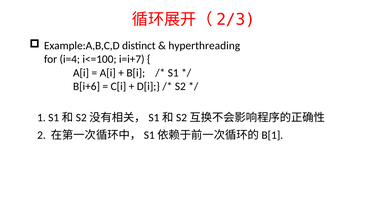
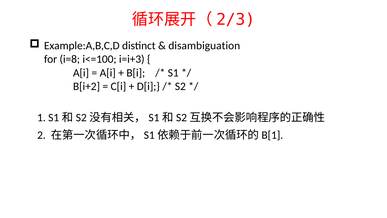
hyperthreading: hyperthreading -> disambiguation (204, 46)
i=4: i=4 -> i=8 (70, 59)
i=i+7: i=i+7 -> i=i+3 (132, 59)
B[i+6: B[i+6 -> B[i+2 (87, 86)
